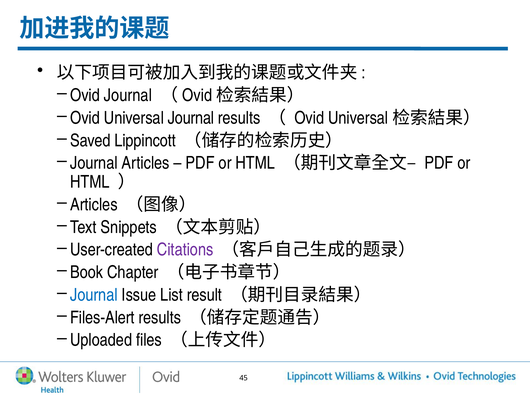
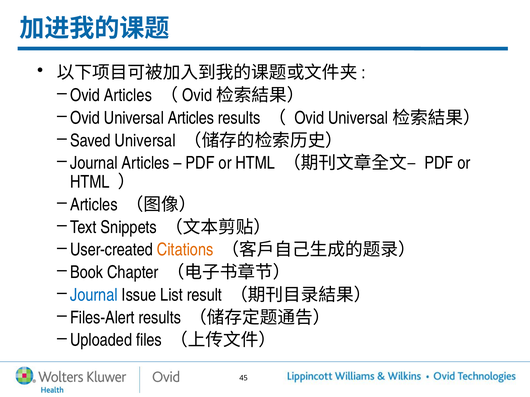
Ovid Journal: Journal -> Articles (128, 95)
Universal Journal: Journal -> Articles (191, 118)
Saved Lippincott: Lippincott -> Universal (145, 141)
Citations colour: purple -> orange (185, 250)
